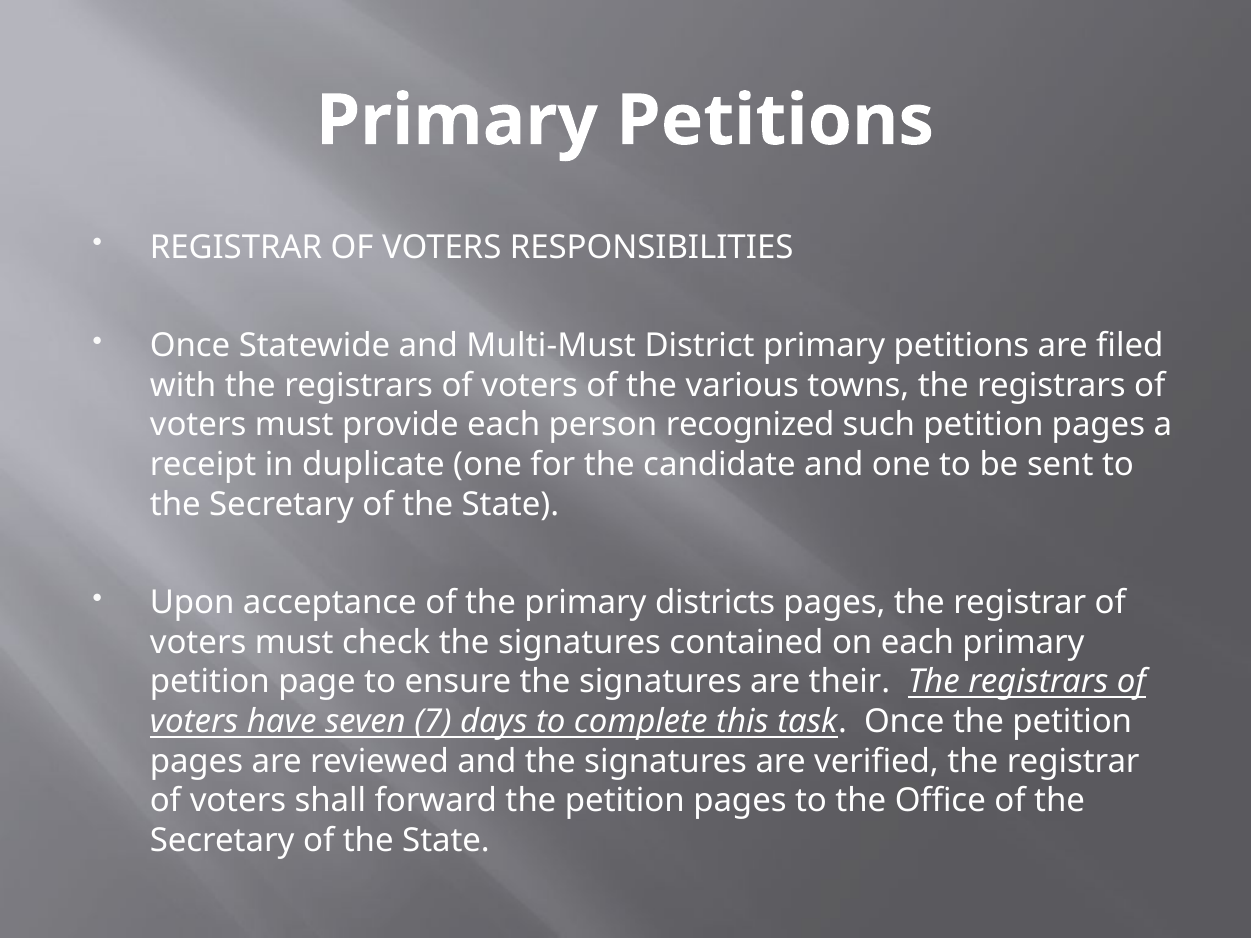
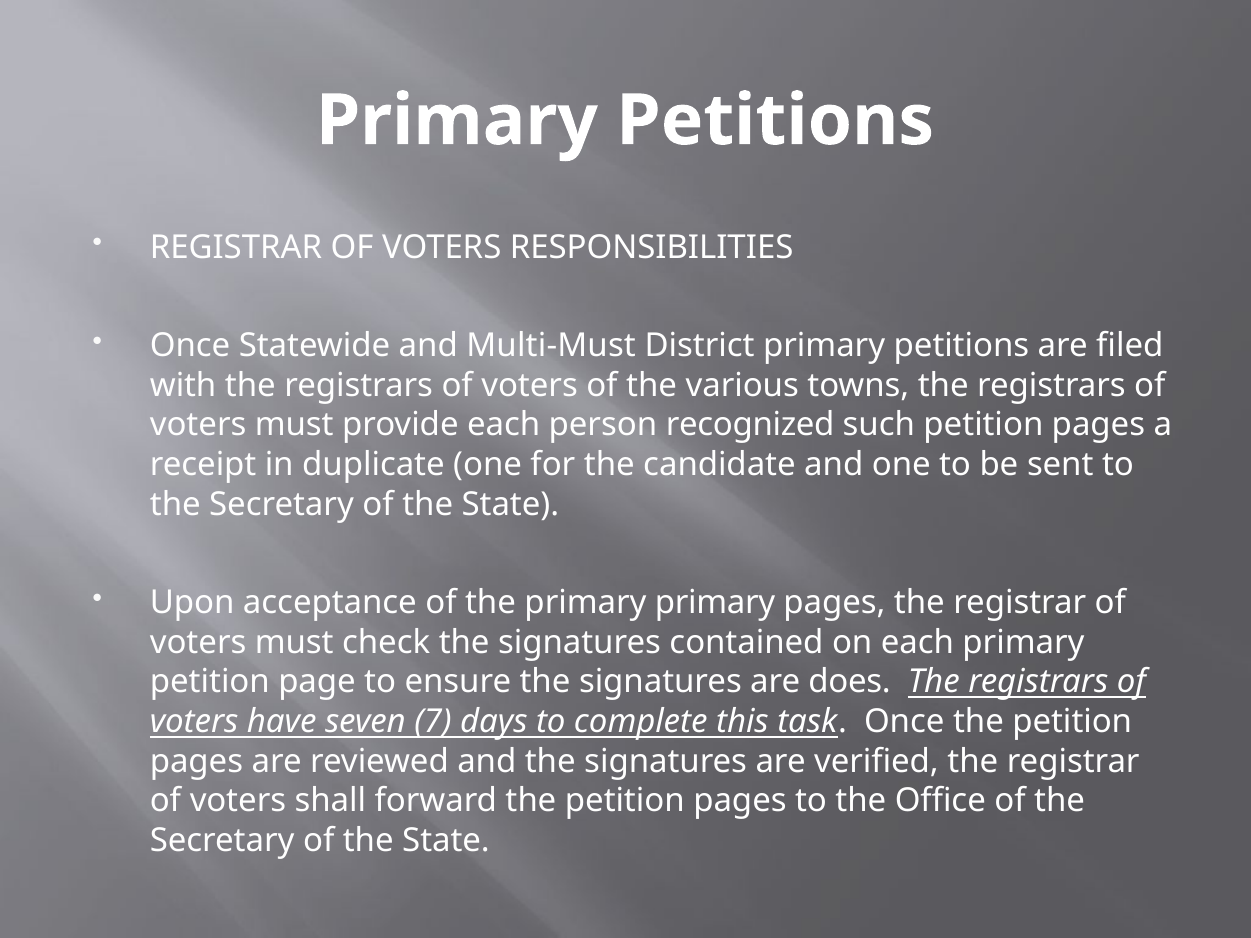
primary districts: districts -> primary (715, 603)
their: their -> does (850, 682)
